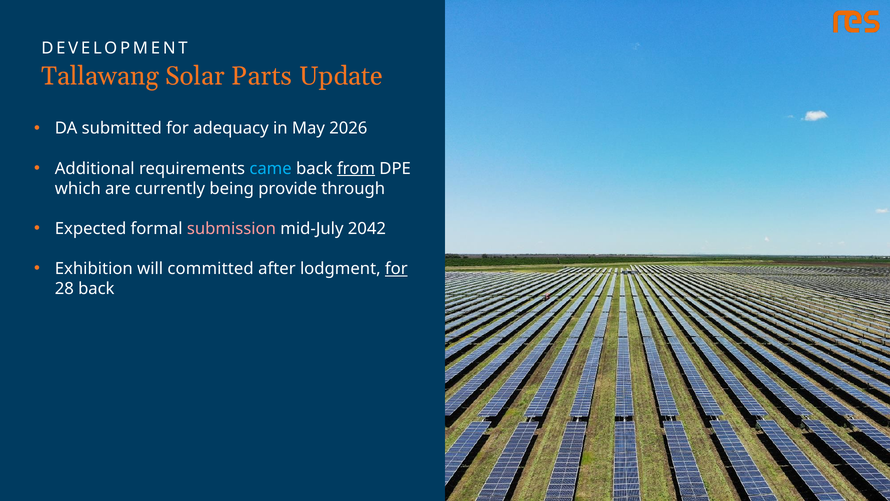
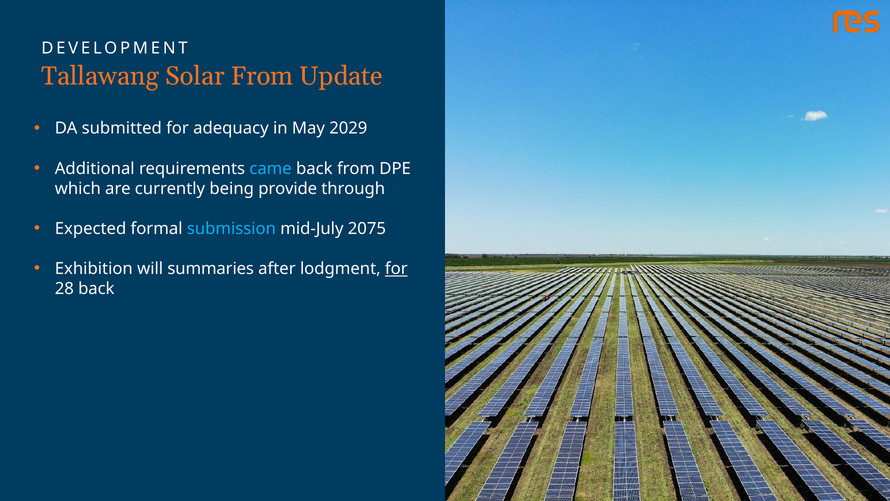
Solar Parts: Parts -> From (262, 76)
2026: 2026 -> 2029 (348, 128)
from underline: present -> none (356, 168)
submission colour: pink -> light blue (231, 228)
2042: 2042 -> 2075 (367, 228)
committed: committed -> summaries (211, 269)
